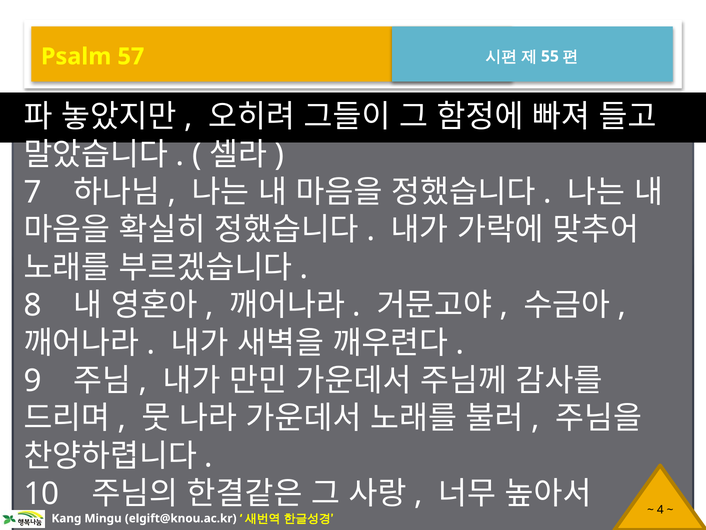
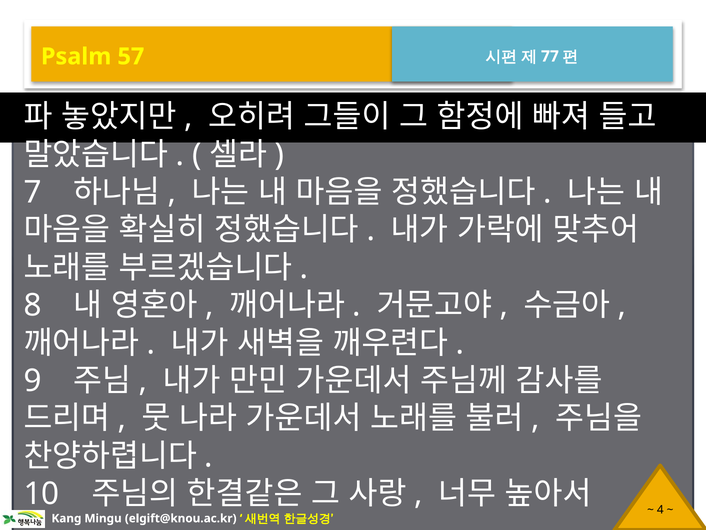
55: 55 -> 77 (550, 56)
